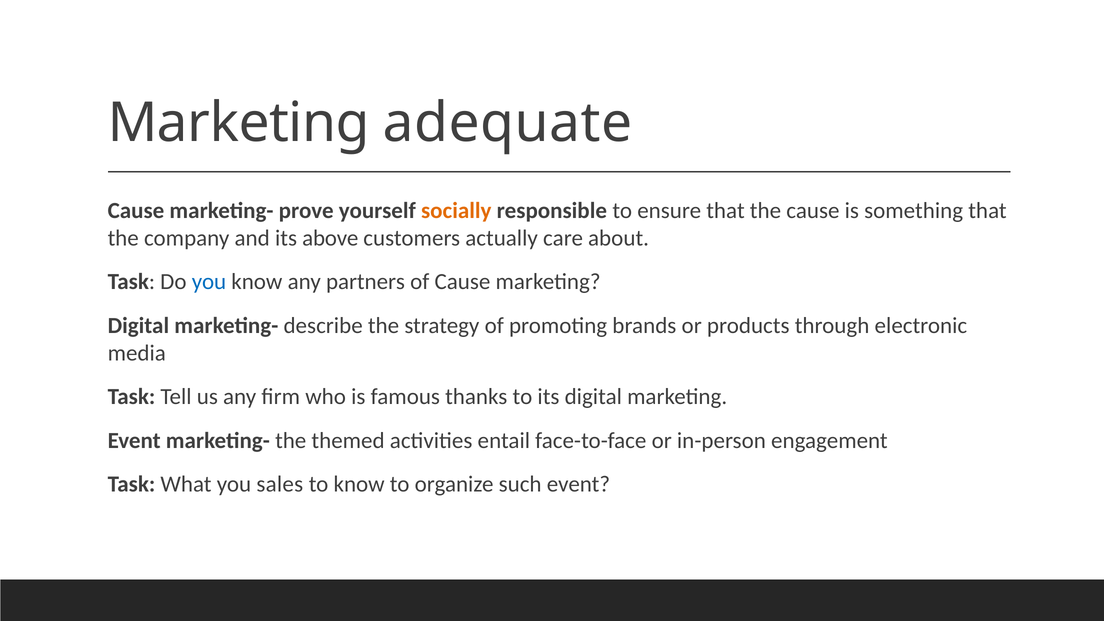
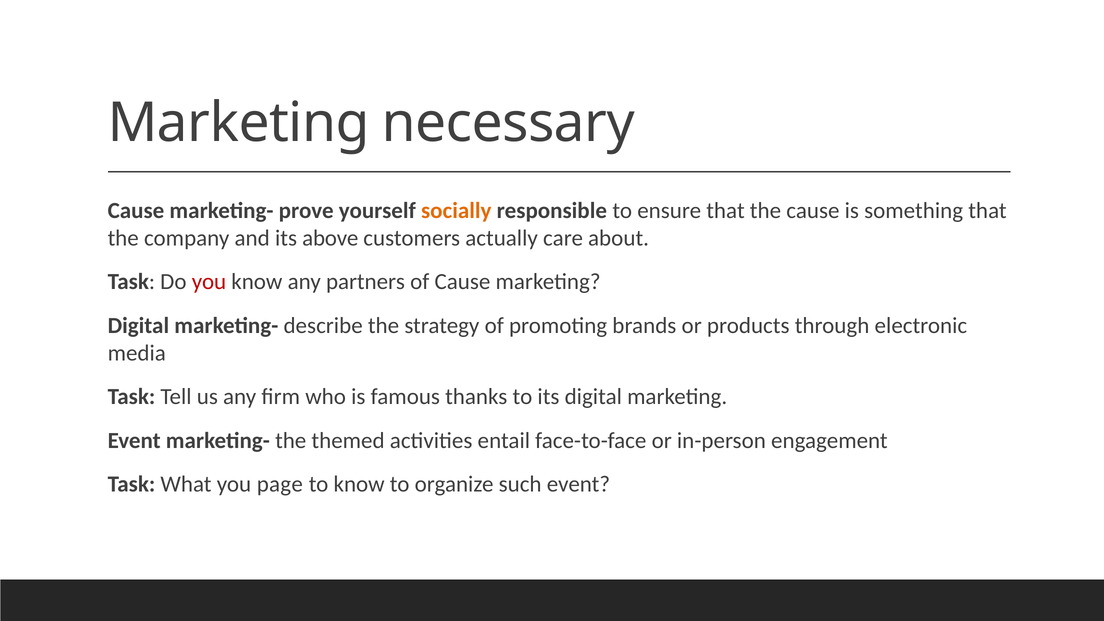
adequate: adequate -> necessary (508, 123)
you colour: blue -> red (209, 282)
sales: sales -> page (280, 484)
